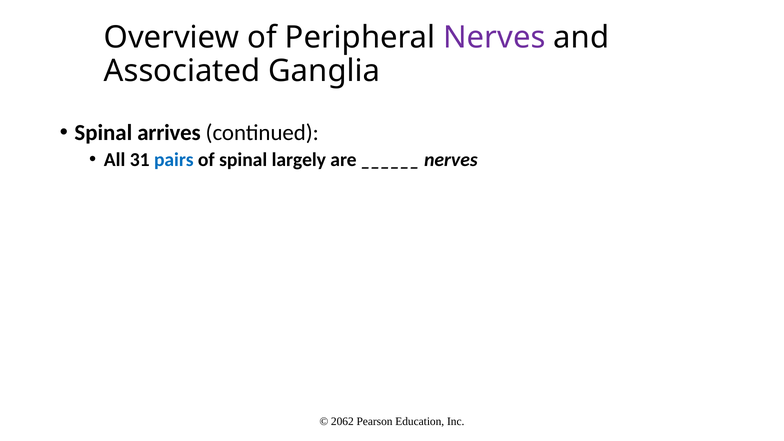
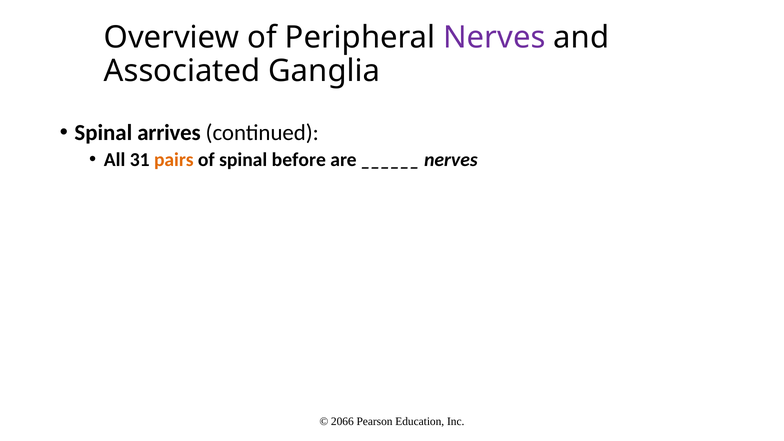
pairs colour: blue -> orange (174, 160)
largely: largely -> before (299, 160)
2062: 2062 -> 2066 (342, 421)
